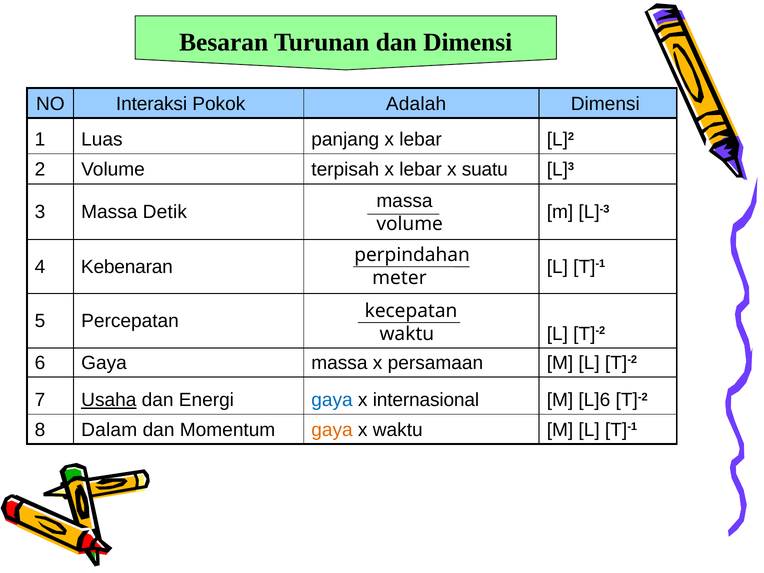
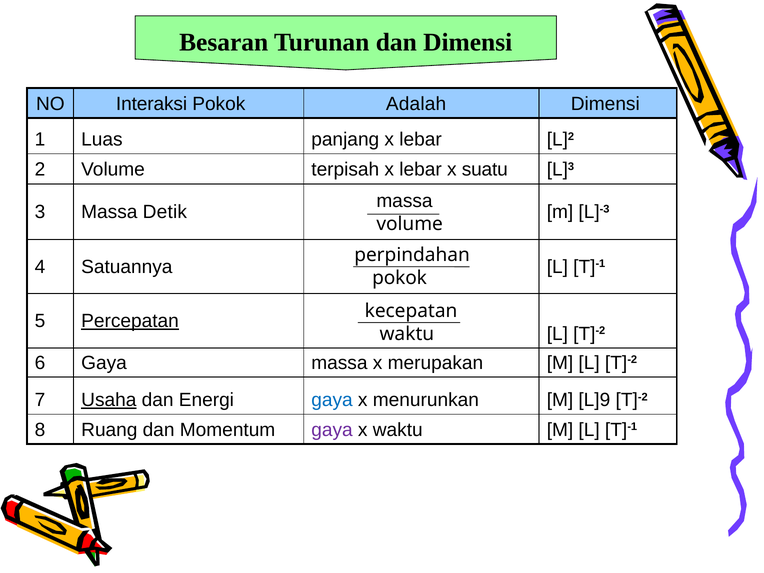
Kebenaran: Kebenaran -> Satuannya (127, 267)
meter: meter -> pokok (400, 278)
Percepatan underline: none -> present (130, 321)
persamaan: persamaan -> merupakan (435, 363)
internasional: internasional -> menurunkan (426, 400)
L]6: L]6 -> L]9 (594, 400)
Dalam: Dalam -> Ruang (109, 430)
gaya colour: orange -> purple (332, 430)
